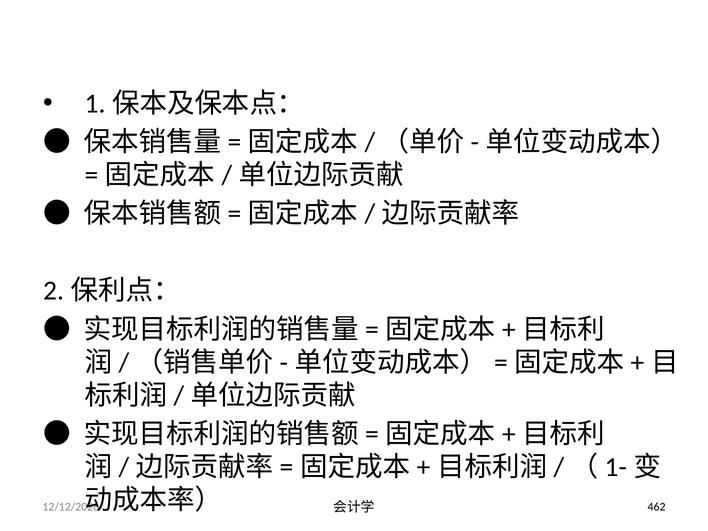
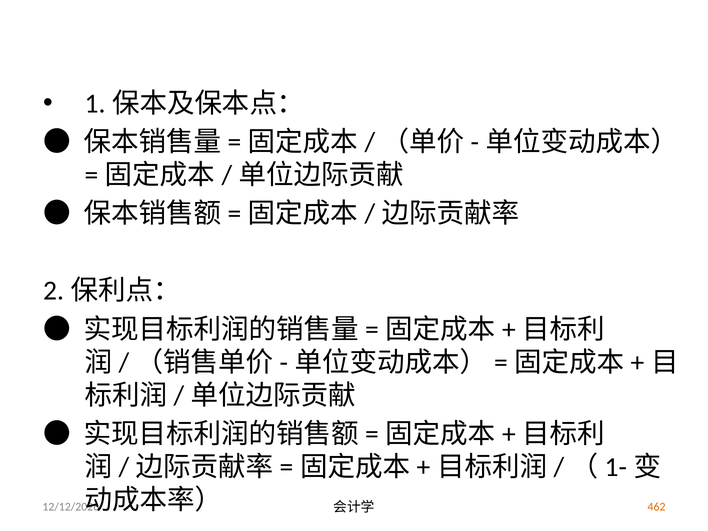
462 colour: black -> orange (657, 507)
